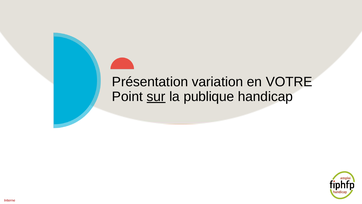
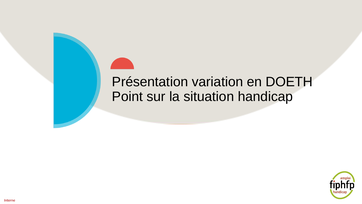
VOTRE: VOTRE -> DOETH (289, 82)
sur underline: present -> none (156, 96)
publique: publique -> situation (209, 96)
